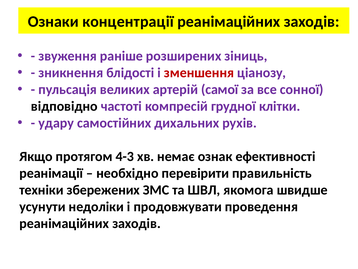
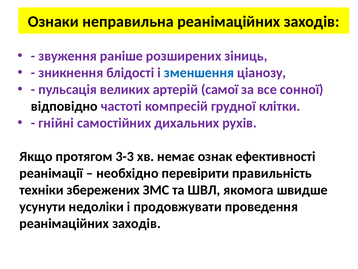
концентрації: концентрації -> неправильна (128, 22)
зменшення colour: red -> blue (199, 73)
удару: удару -> гнійні (56, 123)
4-3: 4-3 -> 3-3 (125, 156)
